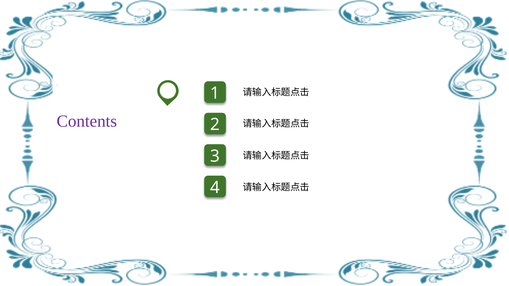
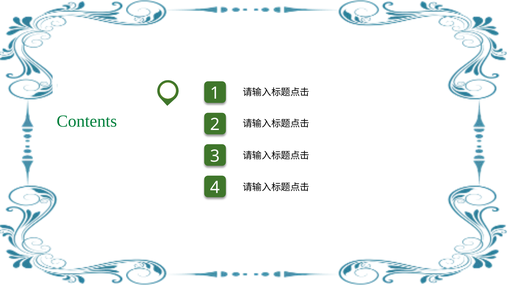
Contents colour: purple -> green (87, 122)
